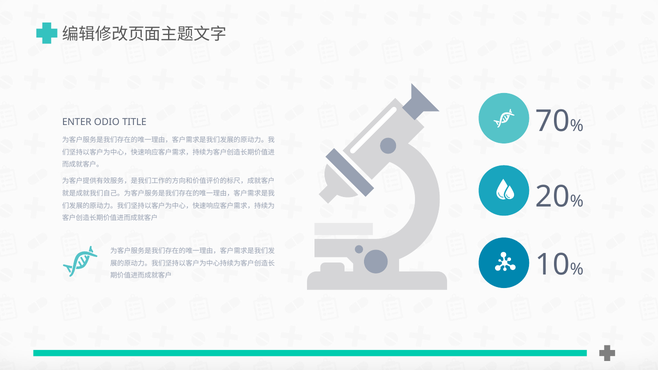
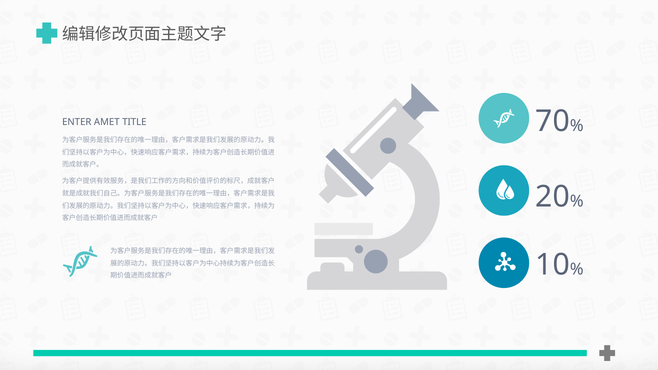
ODIO: ODIO -> AMET (107, 122)
